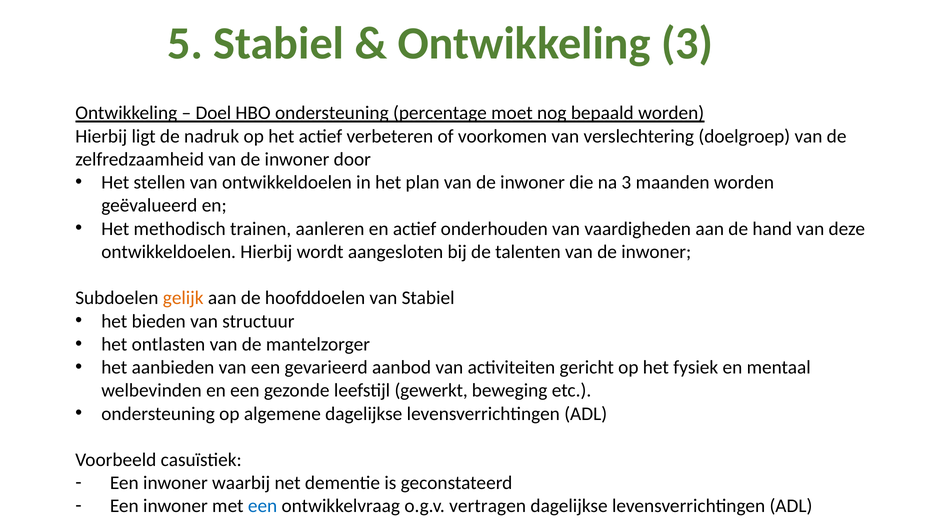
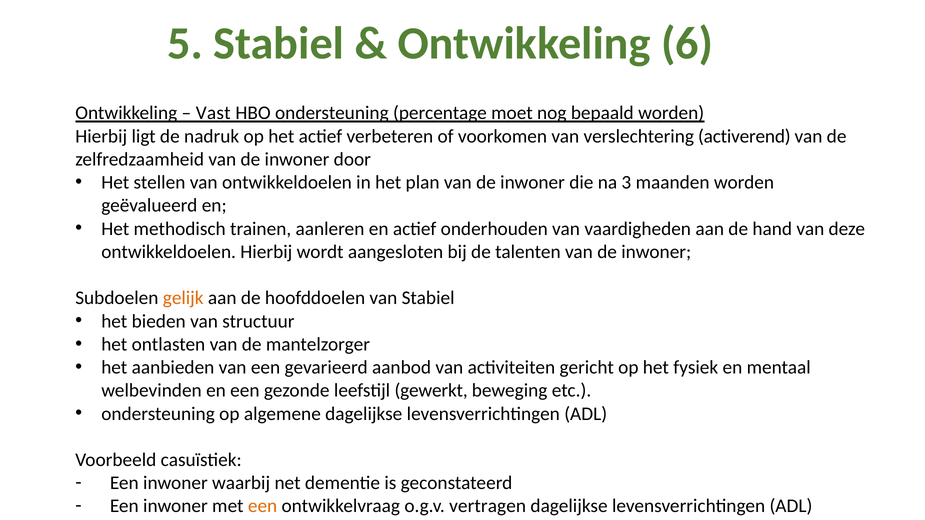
Ontwikkeling 3: 3 -> 6 (687, 43)
Doel: Doel -> Vast (213, 113)
doelgroep: doelgroep -> activerend (744, 136)
een colour: blue -> orange (263, 506)
